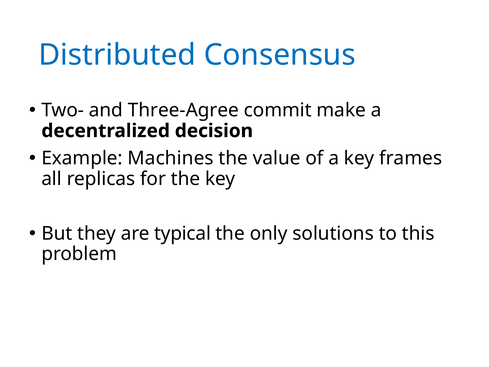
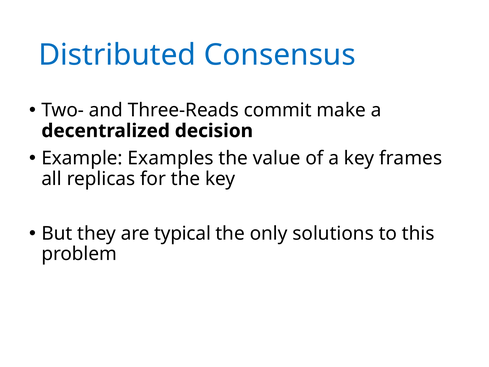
Three-Agree: Three-Agree -> Three-Reads (183, 110)
Machines: Machines -> Examples (171, 158)
